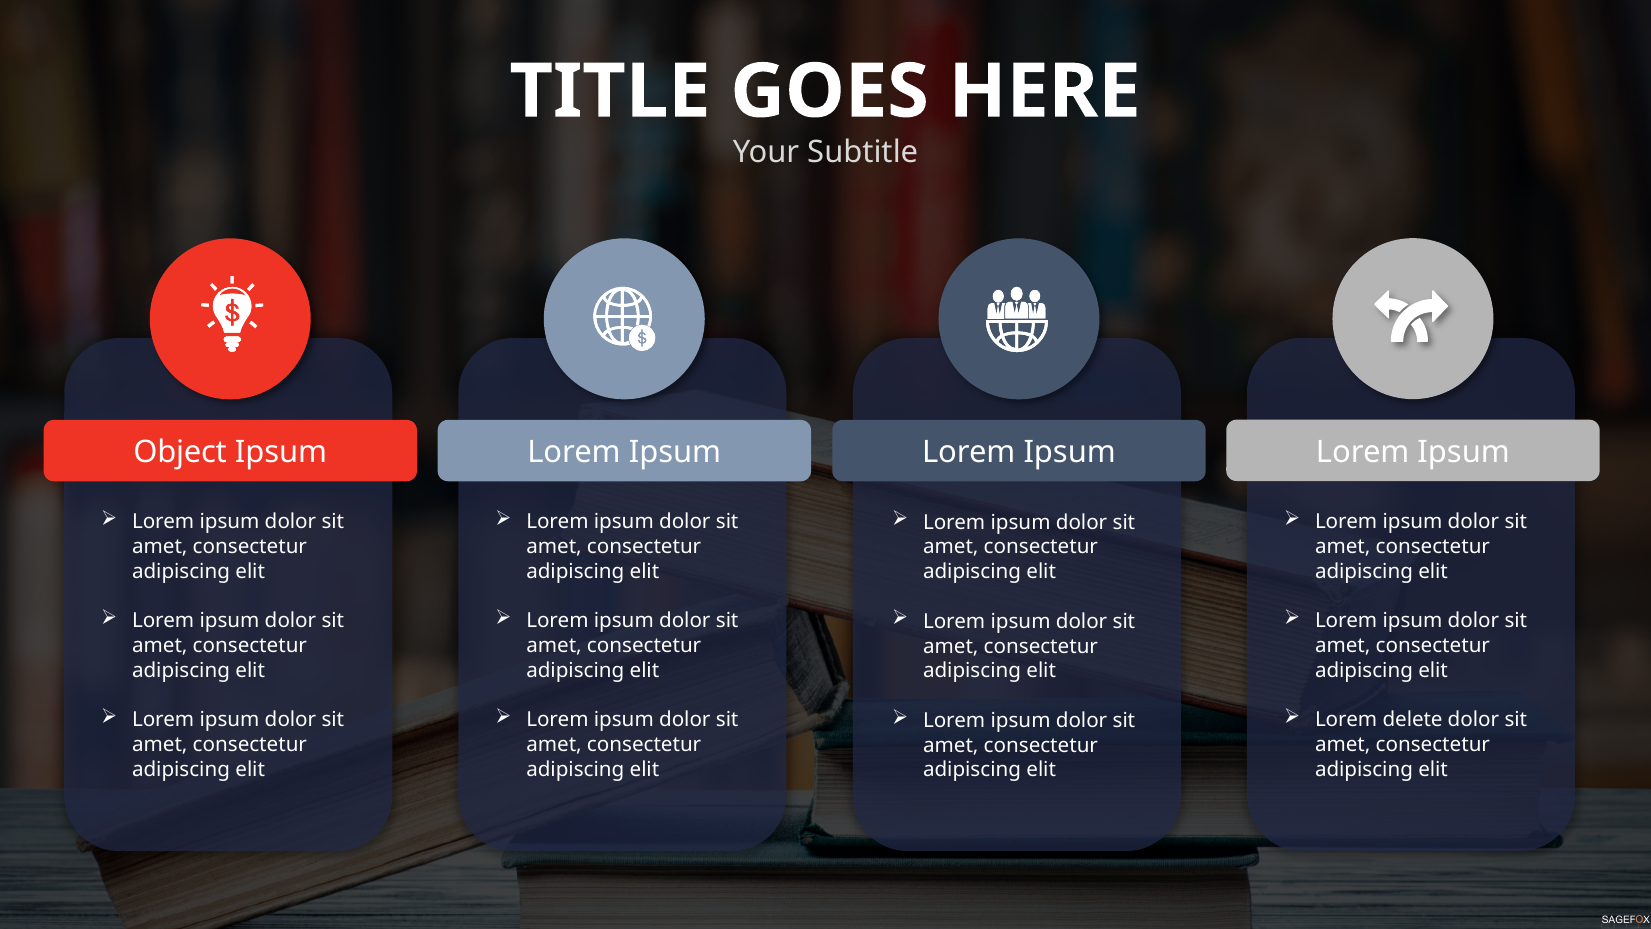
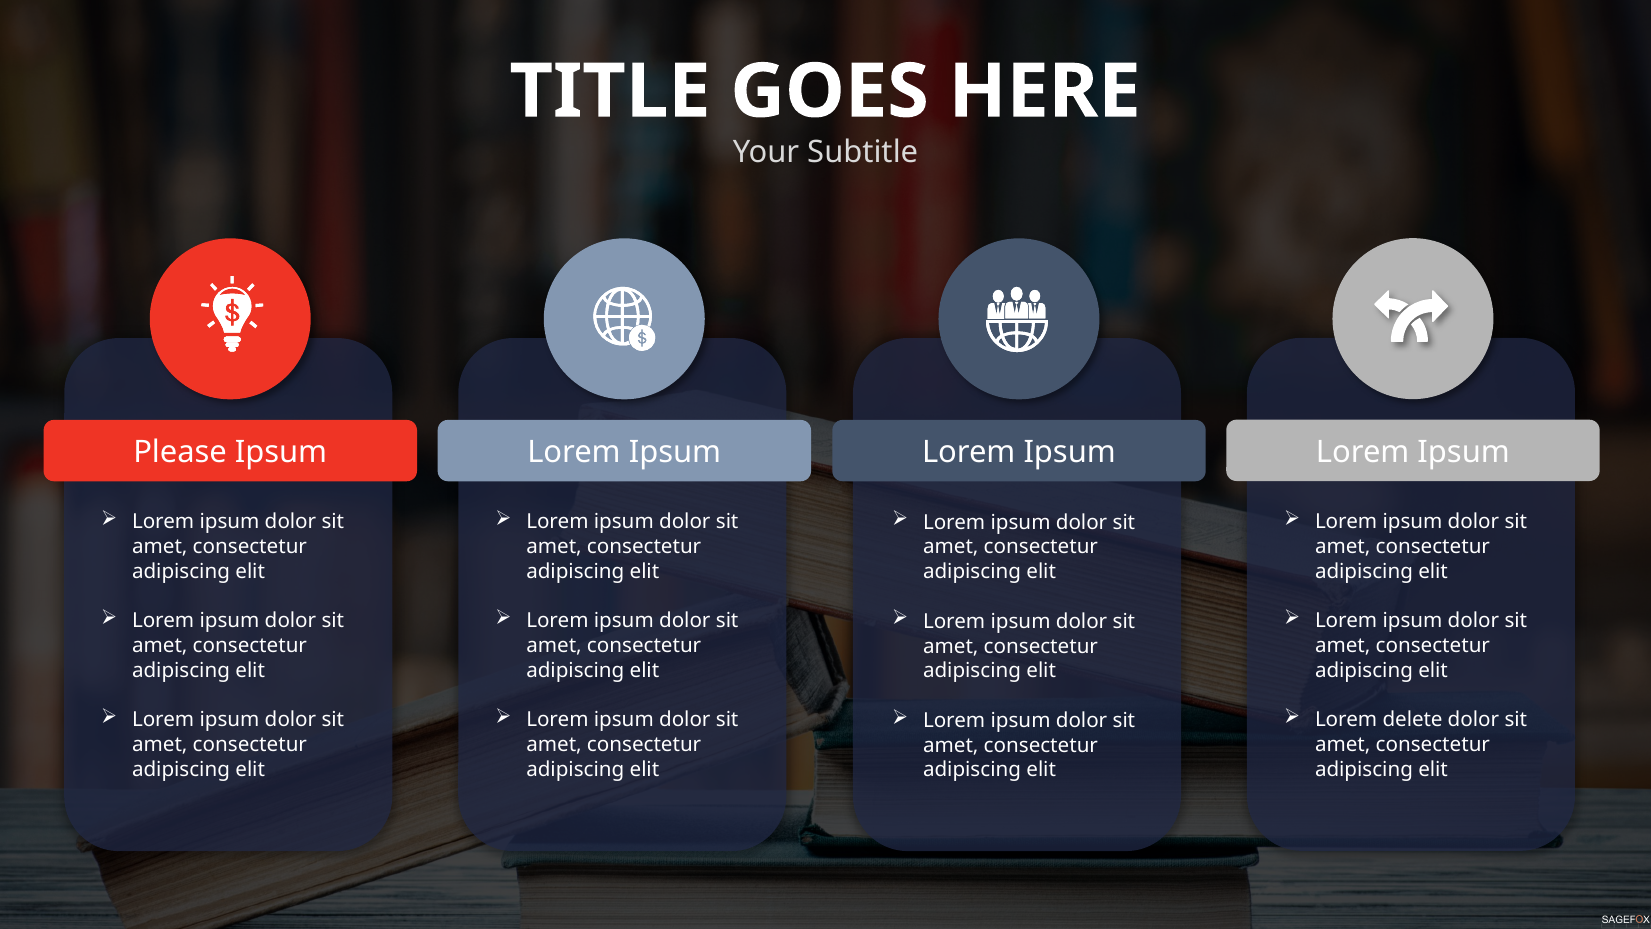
Object: Object -> Please (180, 452)
